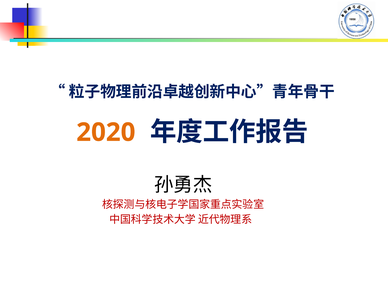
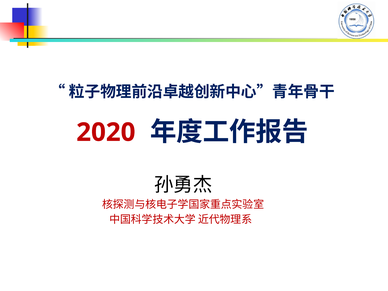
2020 colour: orange -> red (106, 132)
